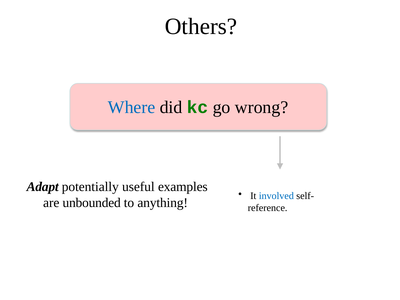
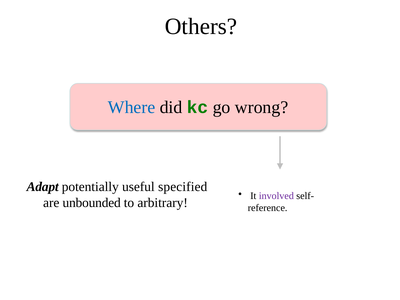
examples: examples -> specified (183, 187)
involved colour: blue -> purple (276, 196)
anything: anything -> arbitrary (163, 203)
